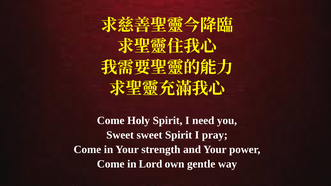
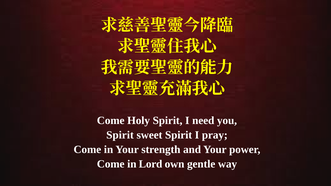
Sweet: Sweet -> Spirit (120, 135)
